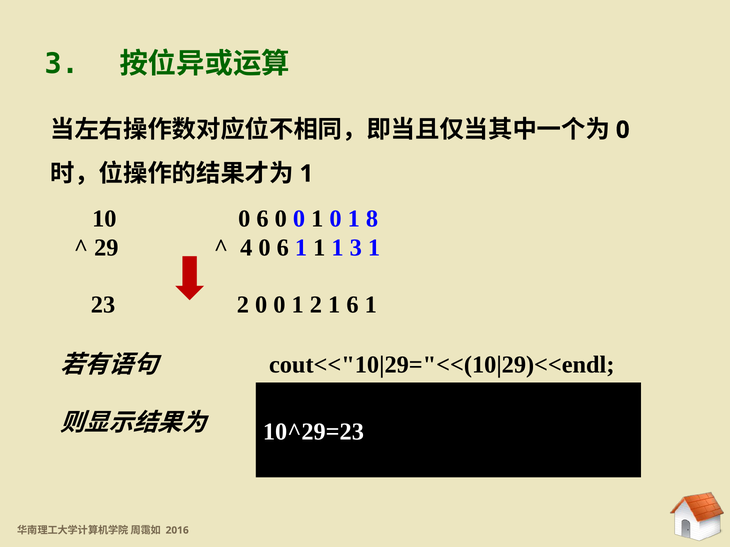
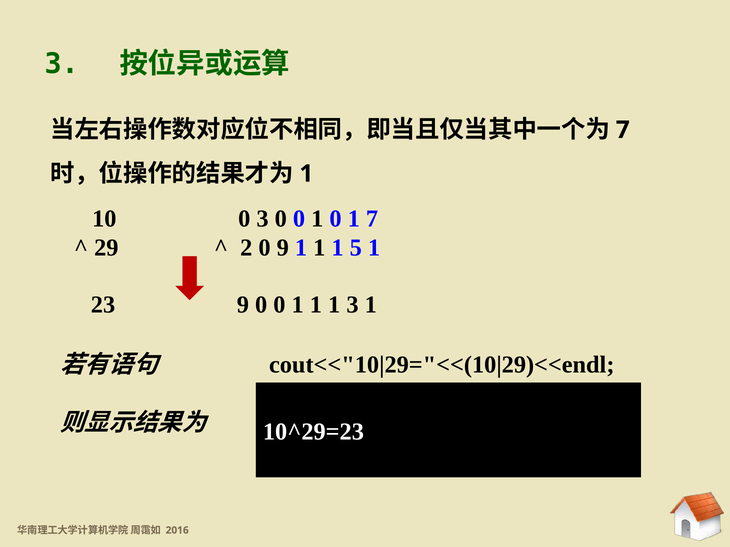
0: 0 -> 7 (623, 130)
10 0 6: 6 -> 3 (262, 219)
1 8: 8 -> 7 (372, 219)
4: 4 -> 2 (246, 248)
6: 6 -> 9 (283, 248)
1 3: 3 -> 5 (356, 248)
23 2: 2 -> 9 (243, 305)
0 1 2: 2 -> 1 (316, 305)
1 6: 6 -> 3 (352, 305)
